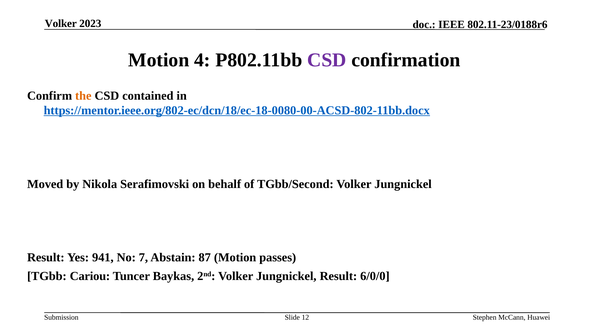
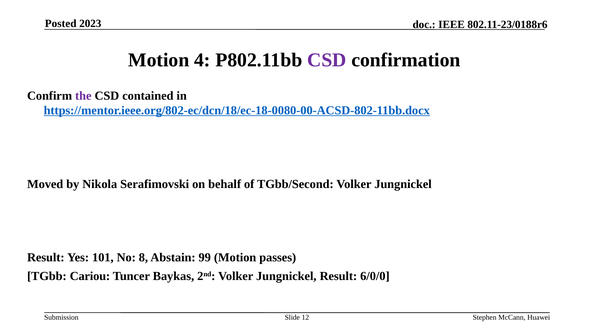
Volker: Volker -> Posted (61, 23)
the colour: orange -> purple (83, 96)
941: 941 -> 101 (103, 258)
7: 7 -> 8 (143, 258)
87: 87 -> 99 (205, 258)
